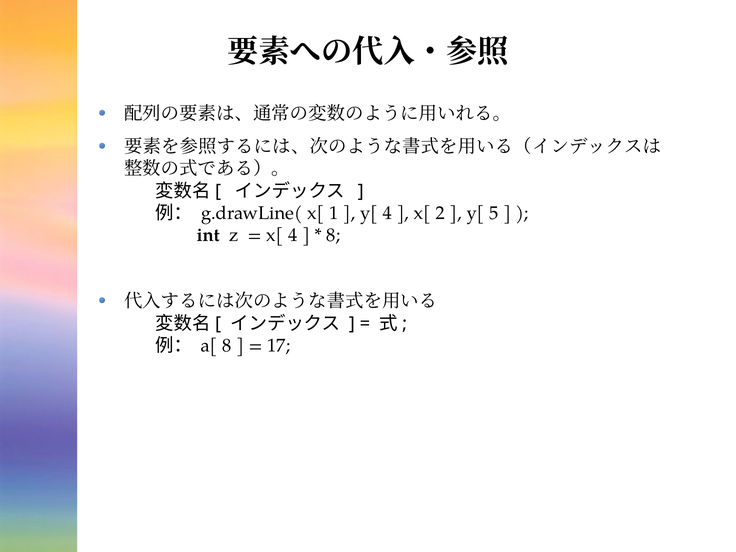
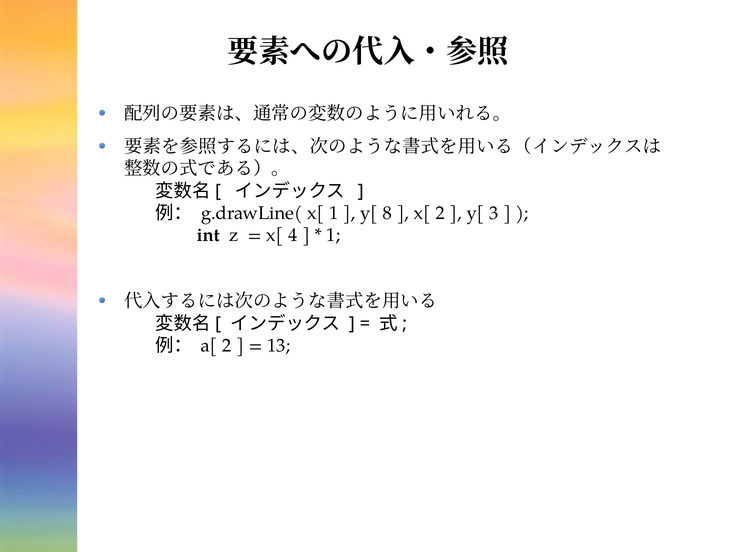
y[ 4: 4 -> 8 (387, 213)
5: 5 -> 3 (494, 213)
8: 8 -> 1 (333, 235)
a[ 8: 8 -> 2 (227, 346)
17: 17 -> 13 (279, 346)
